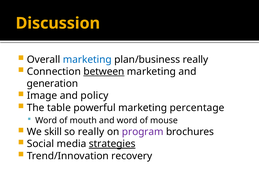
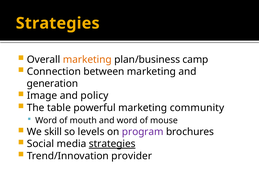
Discussion: Discussion -> Strategies (58, 23)
marketing colour: blue -> orange (87, 60)
plan/business really: really -> camp (195, 60)
between underline: present -> none (104, 72)
percentage: percentage -> community (197, 108)
so really: really -> levels (91, 132)
recovery: recovery -> provider (132, 156)
